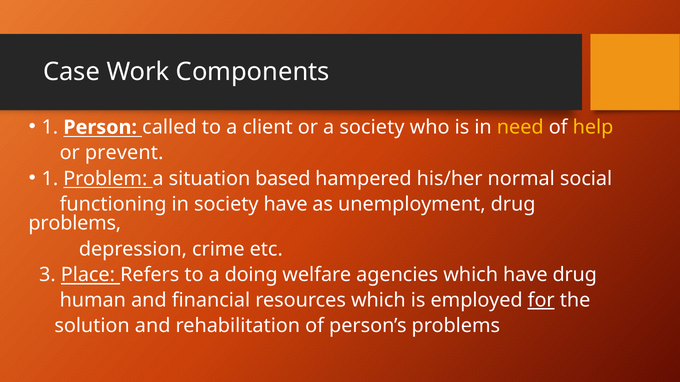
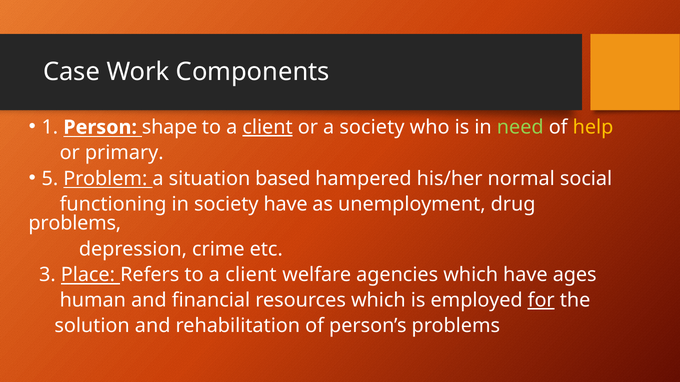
called: called -> shape (170, 127)
client underline: none -> present (268, 127)
need colour: yellow -> light green (520, 127)
prevent: prevent -> primary (124, 153)
1: 1 -> 5 (50, 179)
Refers to a doing: doing -> client (251, 275)
have drug: drug -> ages (575, 275)
